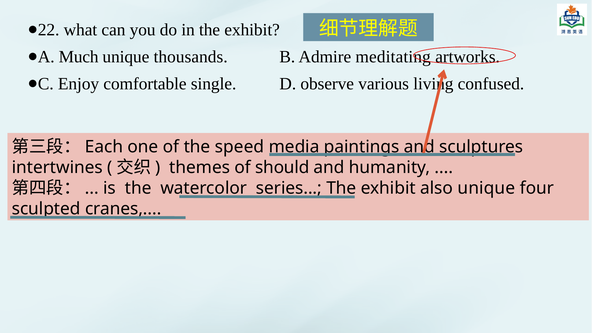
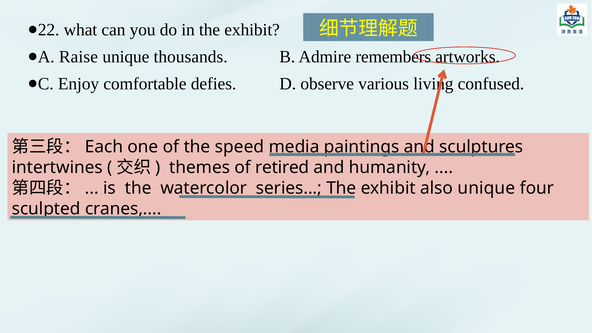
Much: Much -> Raise (78, 57)
meditating: meditating -> remembers (393, 57)
single: single -> defies (214, 84)
should: should -> retired (282, 167)
